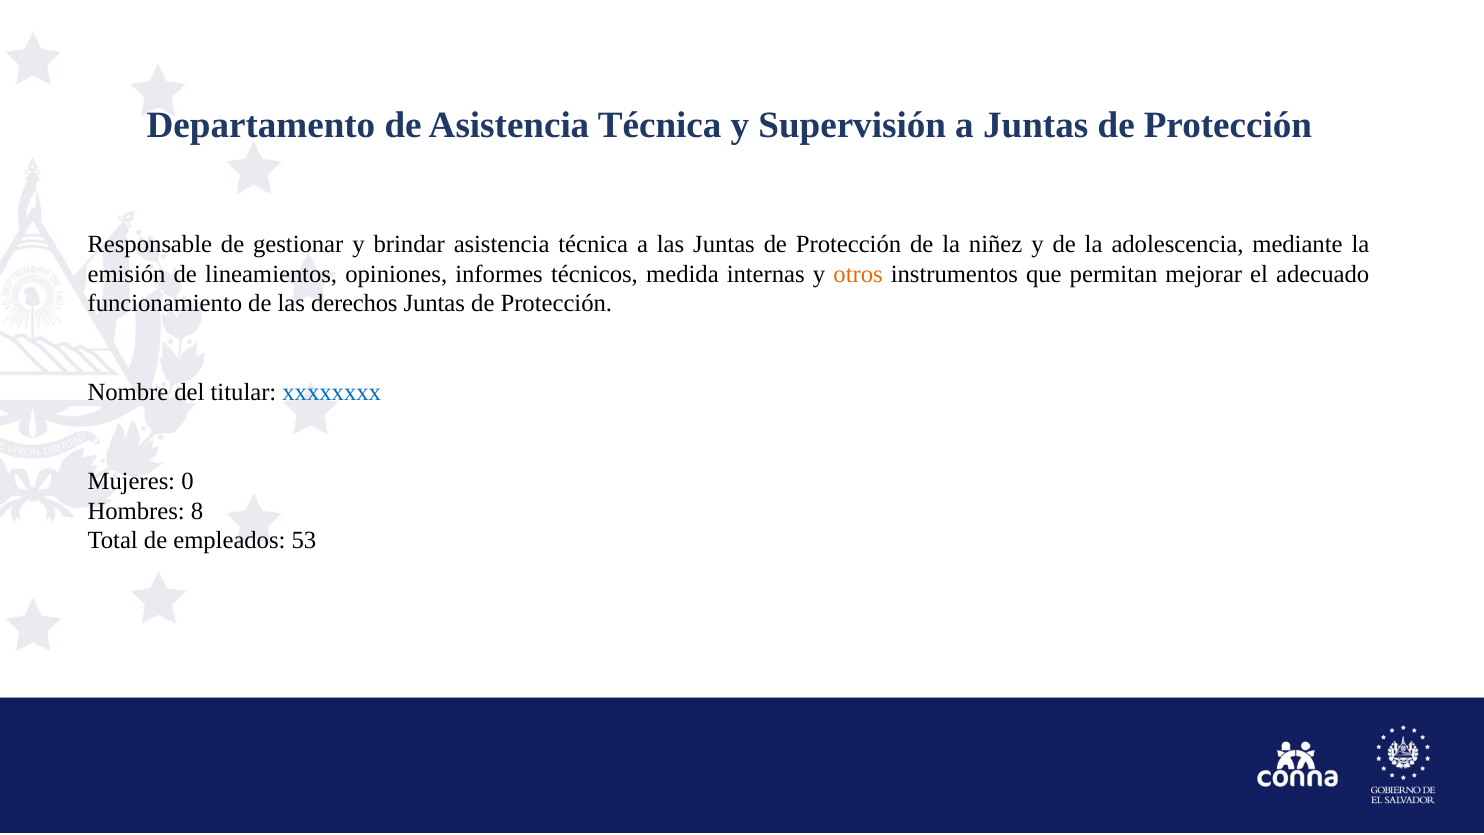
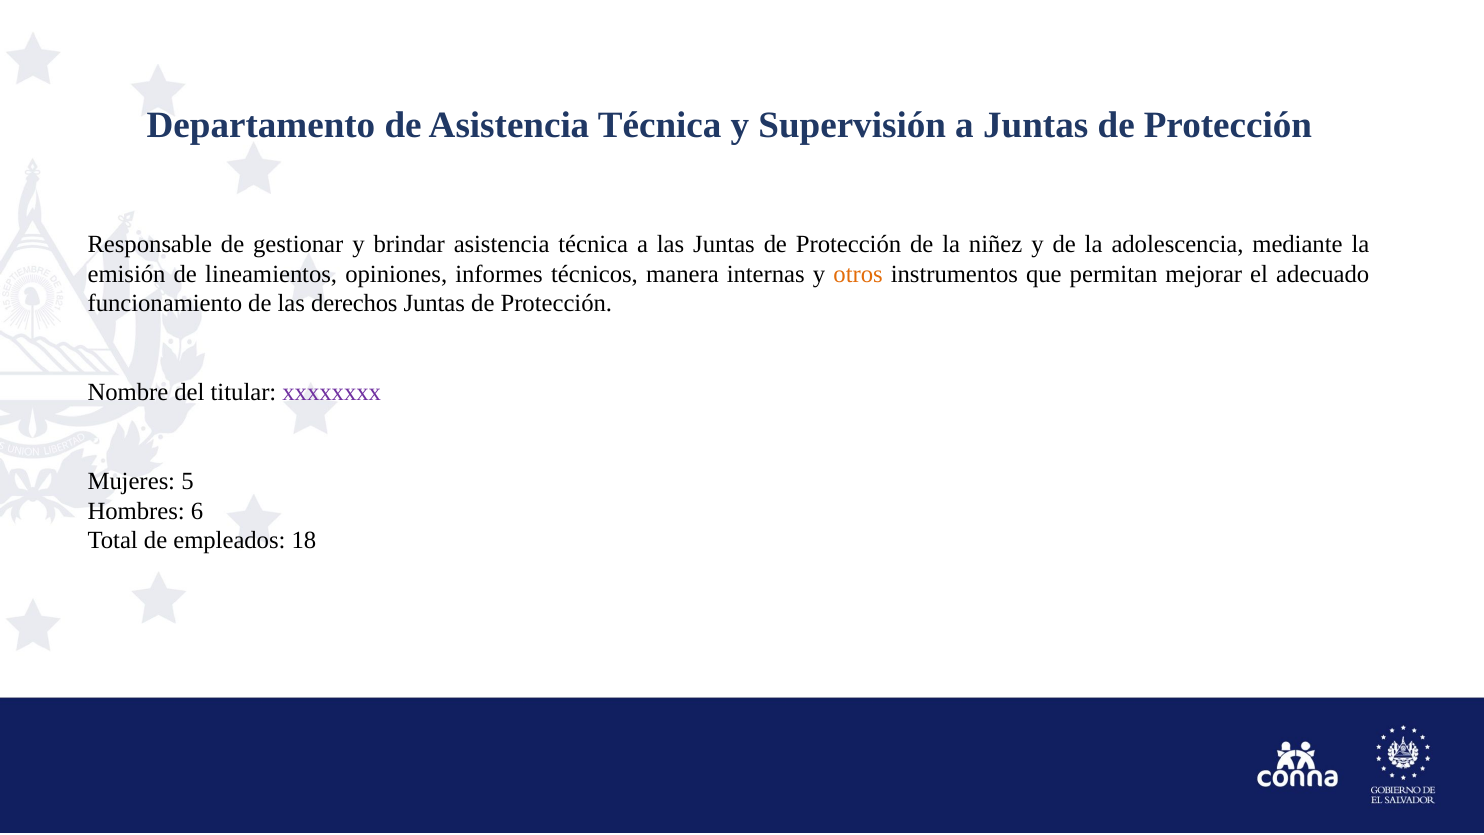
medida: medida -> manera (682, 274)
xxxxxxxx colour: blue -> purple (332, 392)
0: 0 -> 5 (188, 481)
8: 8 -> 6 (197, 511)
53: 53 -> 18 (304, 540)
